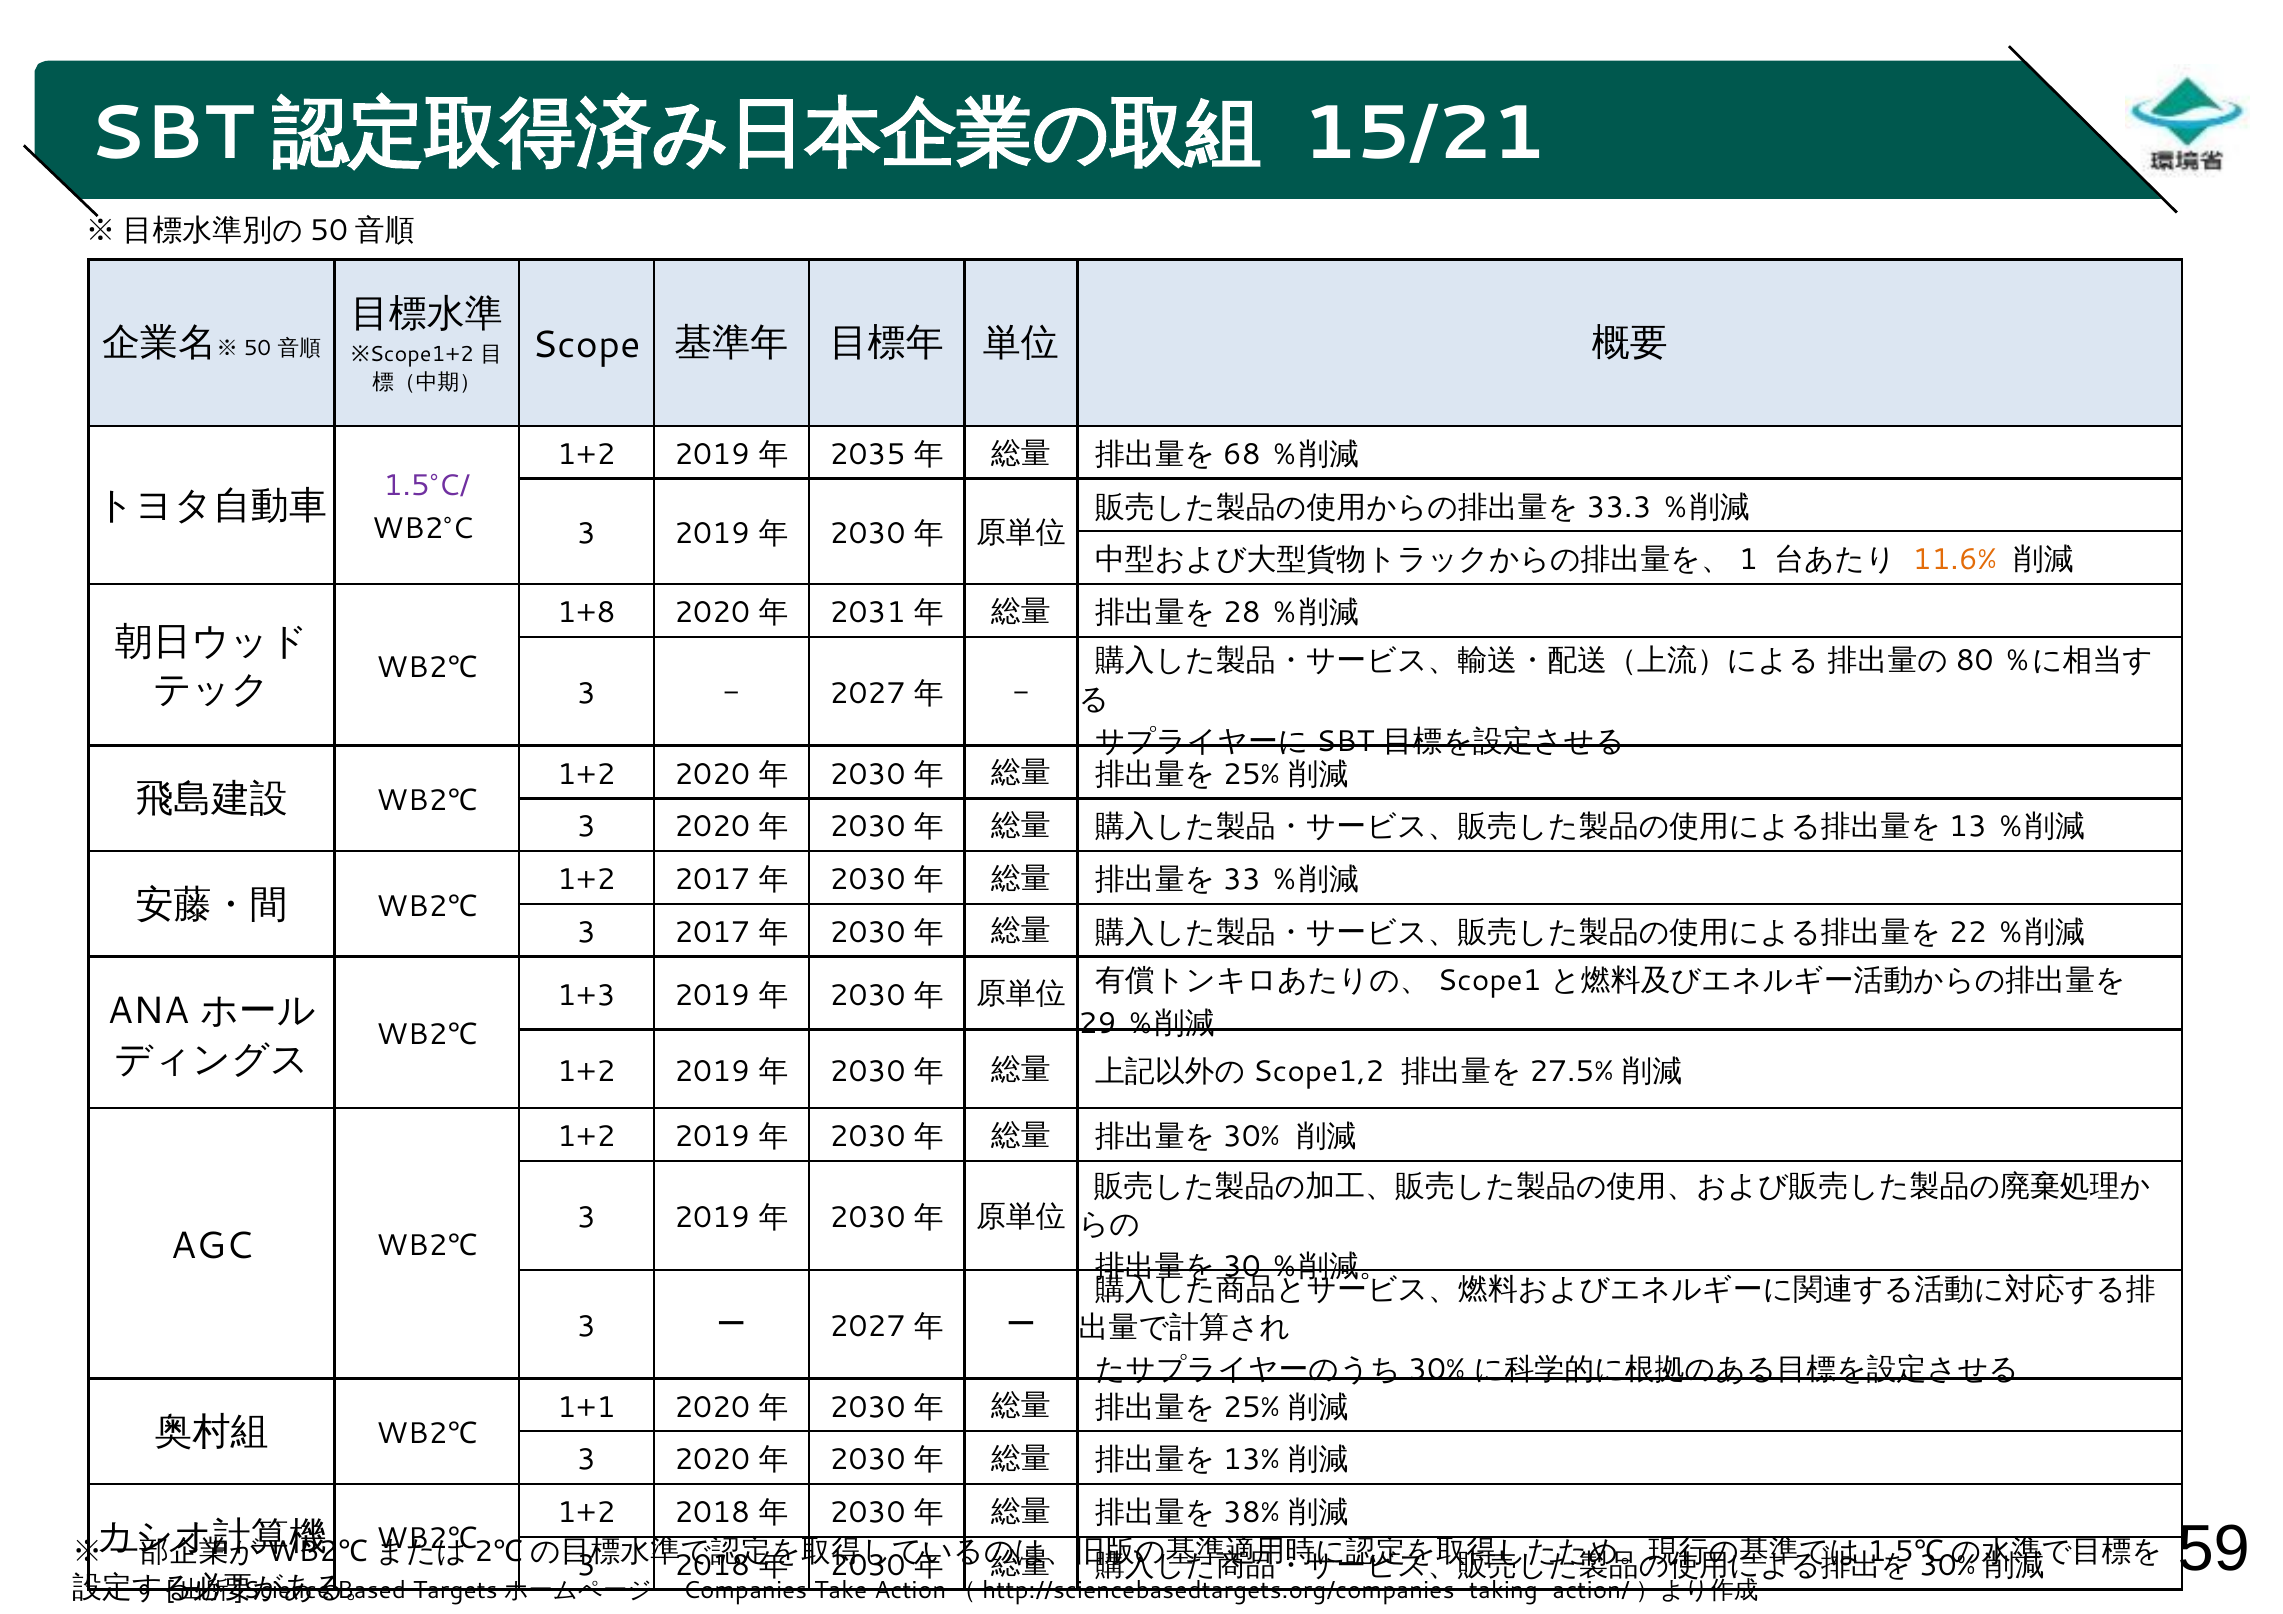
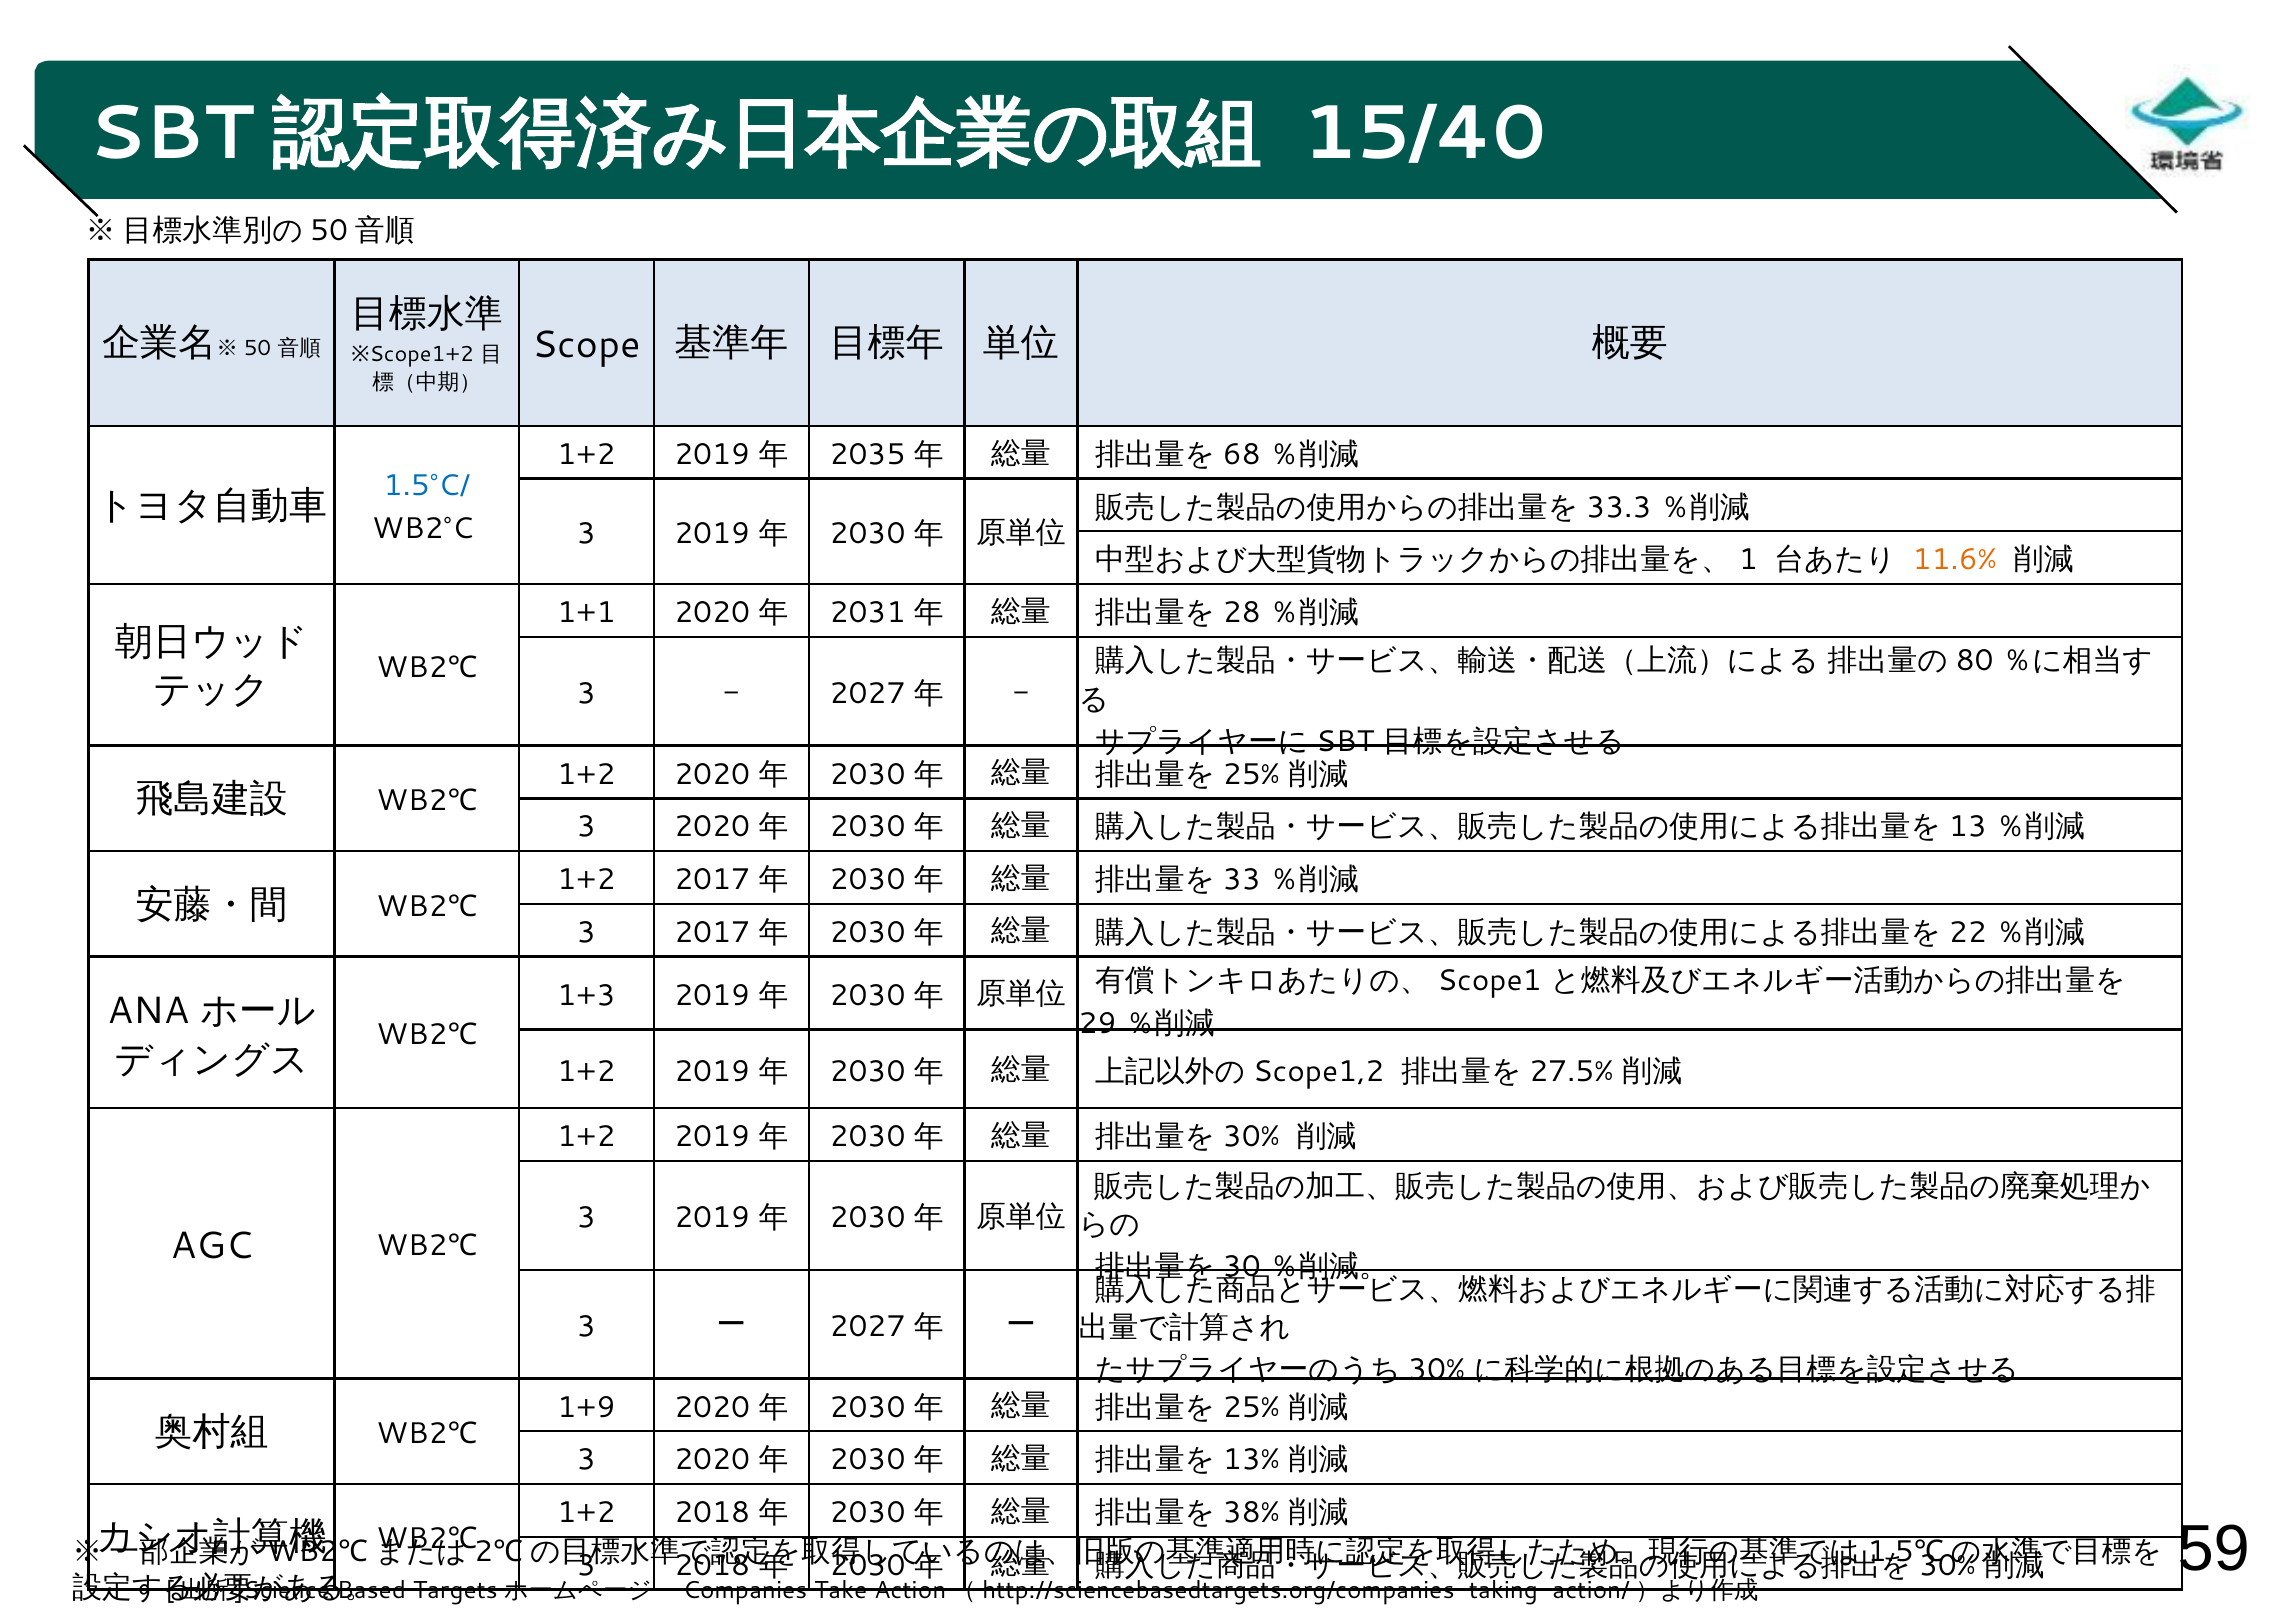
15/21: 15/21 -> 15/40 (1425, 133)
1.5°C/ colour: purple -> blue (427, 486)
1+8: 1+8 -> 1+1 (586, 613)
1+1: 1+1 -> 1+9 (586, 1407)
